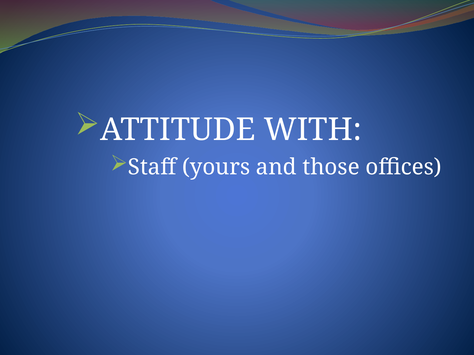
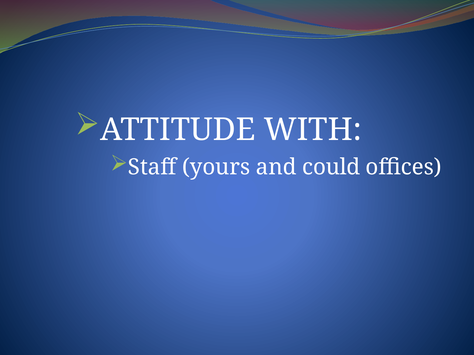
those: those -> could (331, 167)
